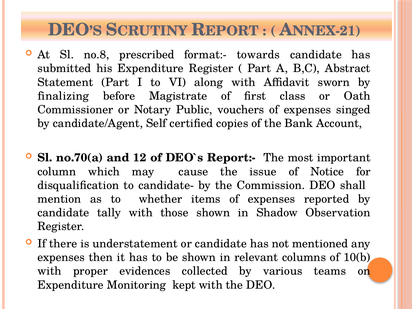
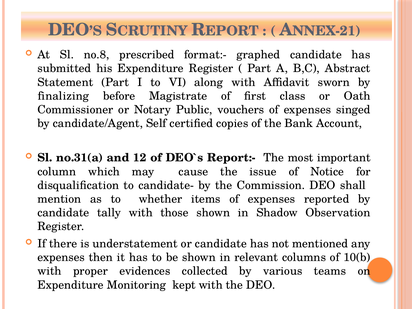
towards: towards -> graphed (258, 55)
no.70(a: no.70(a -> no.31(a (80, 158)
